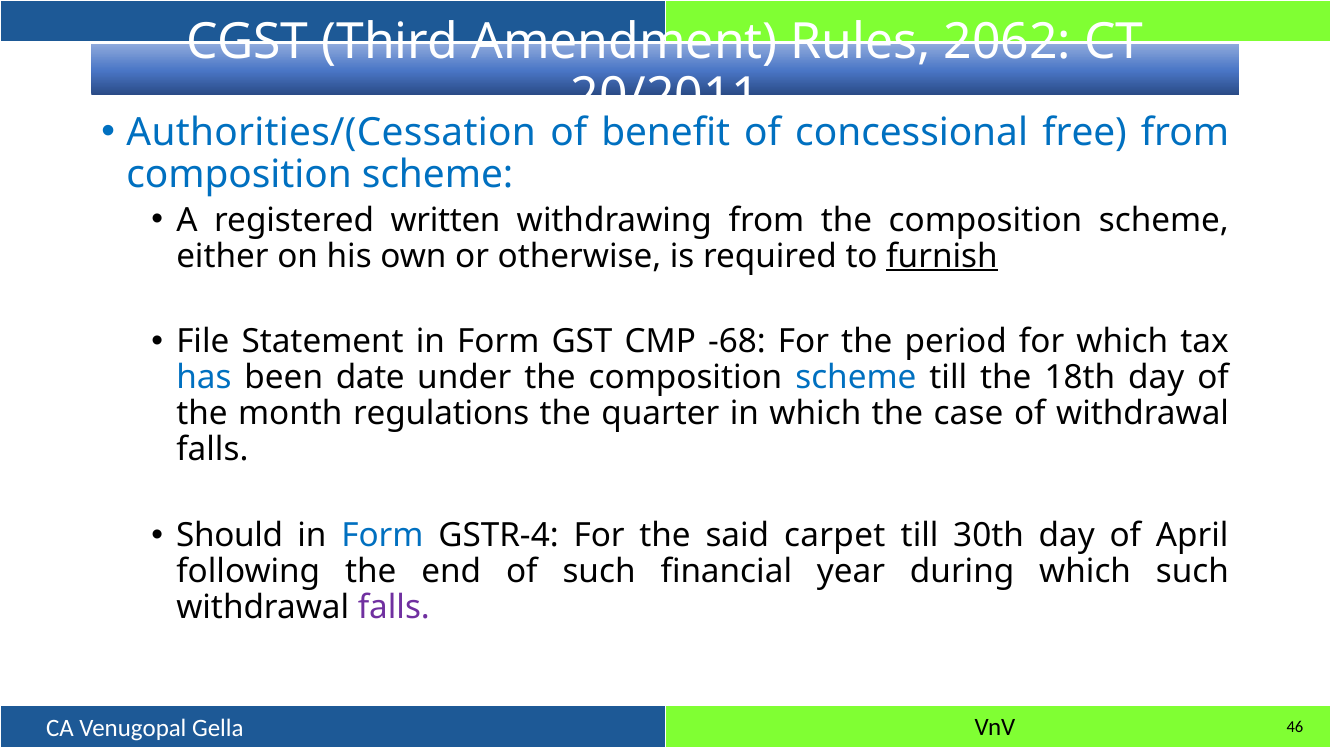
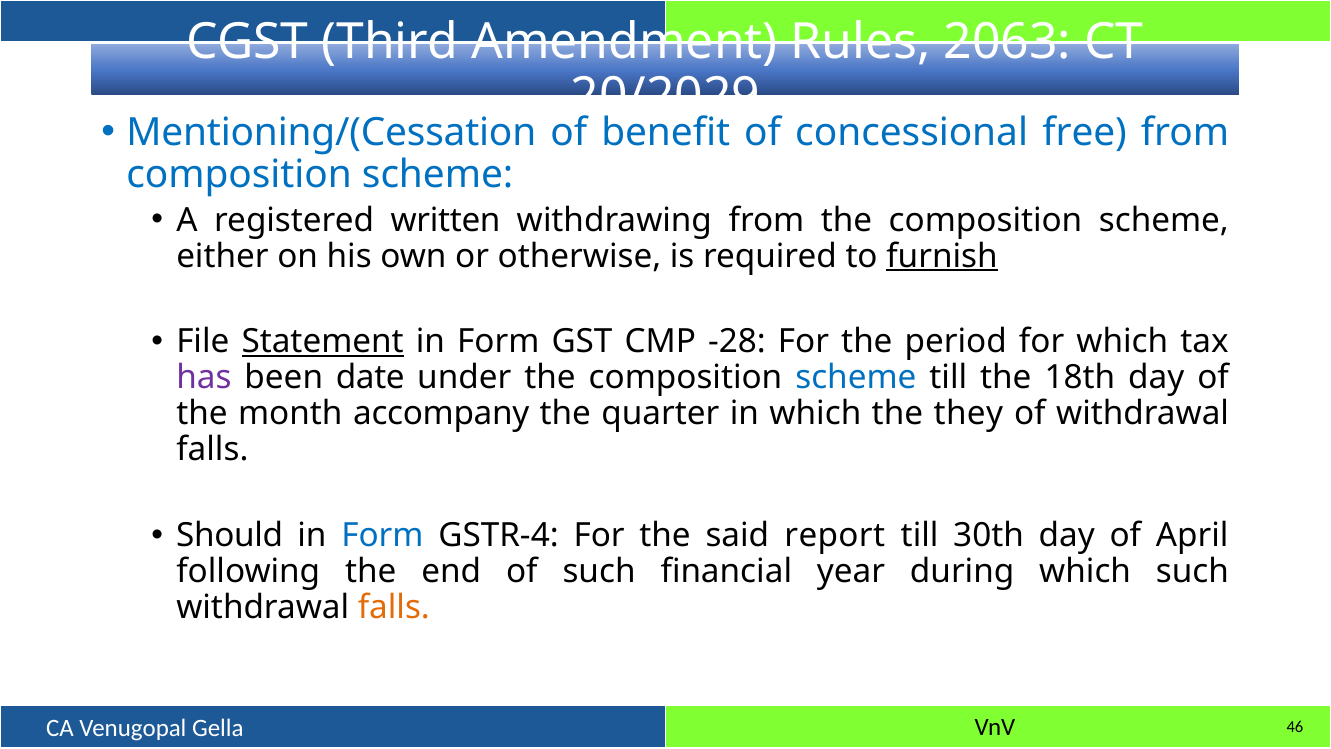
2062: 2062 -> 2063 (1008, 42)
20/2011: 20/2011 -> 20/2029 (665, 96)
Authorities/(Cessation: Authorities/(Cessation -> Mentioning/(Cessation (331, 132)
Statement underline: none -> present (323, 342)
-68: -68 -> -28 (737, 342)
has colour: blue -> purple (204, 378)
regulations: regulations -> accompany (441, 414)
case: case -> they (968, 414)
carpet: carpet -> report (835, 535)
falls colour: purple -> orange (394, 607)
